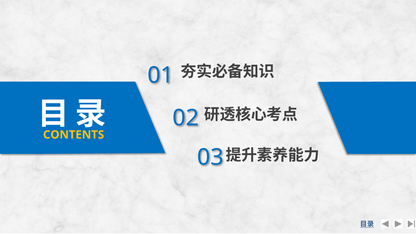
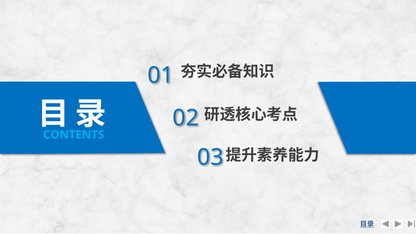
CONTENTS colour: yellow -> light blue (74, 135)
